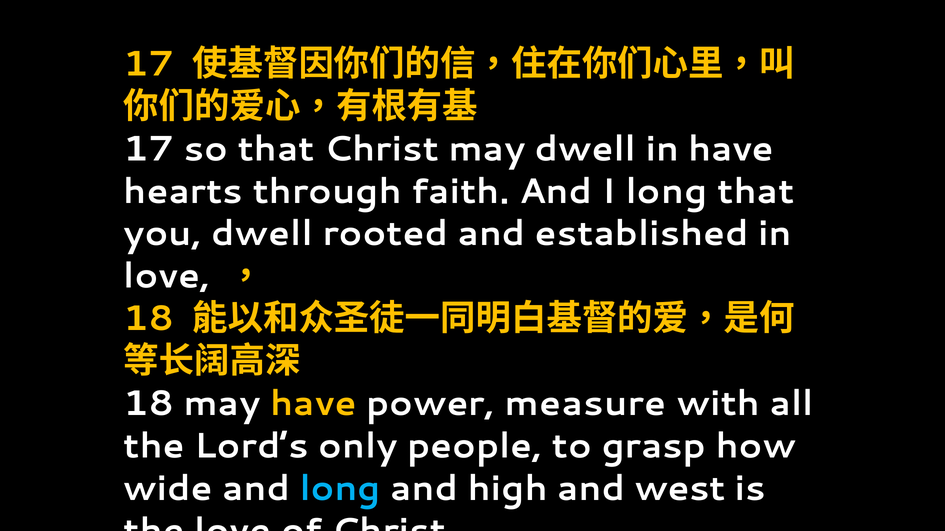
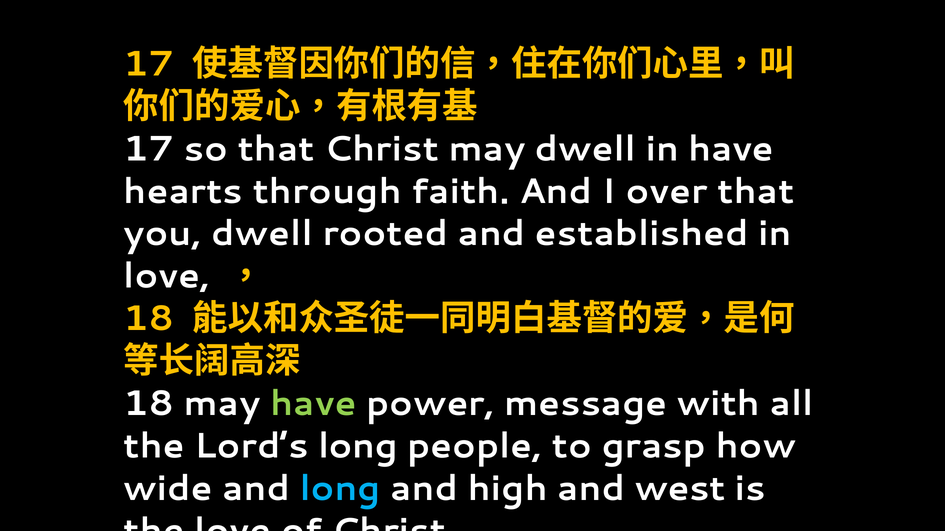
I long: long -> over (667, 192)
have colour: yellow -> light green (313, 404)
measure: measure -> message (586, 404)
Lord’s only: only -> long (358, 447)
